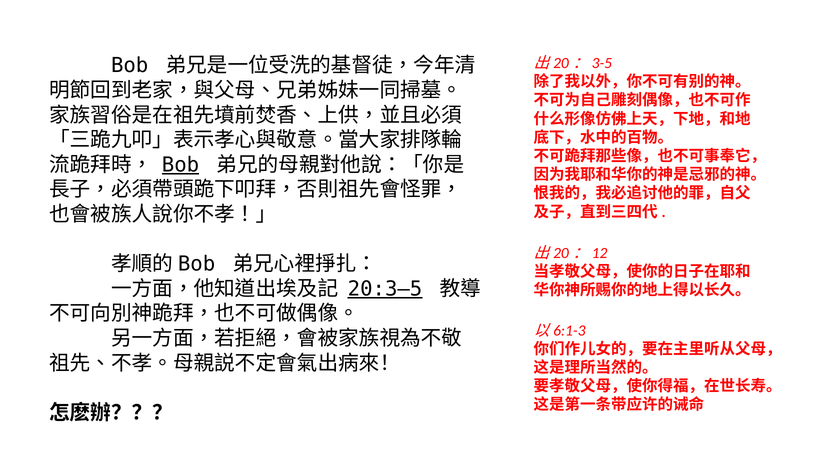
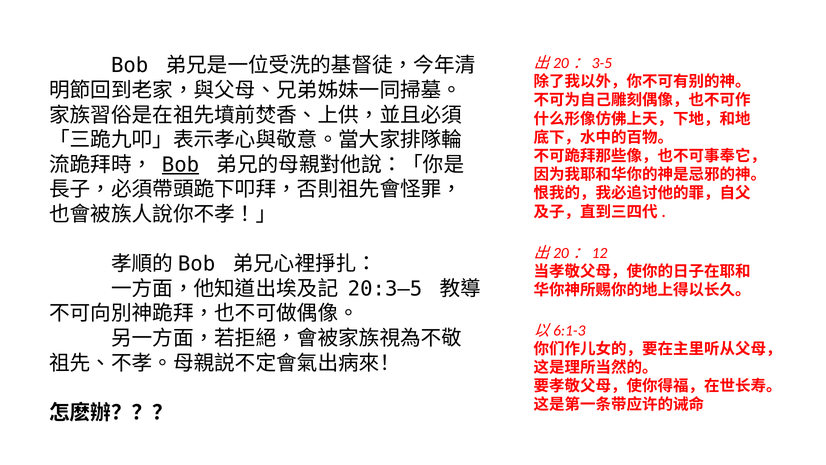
20:3–5 underline: present -> none (385, 289)
